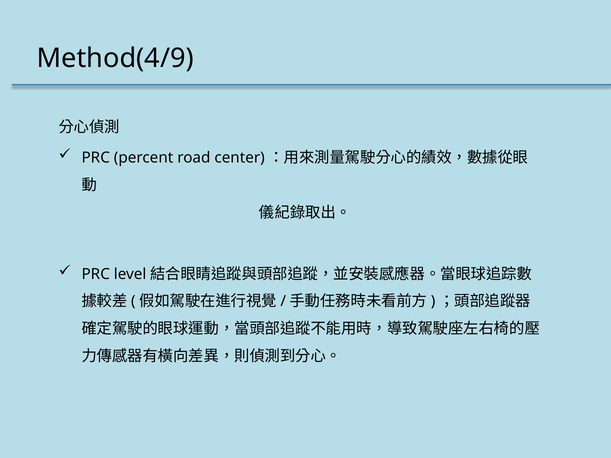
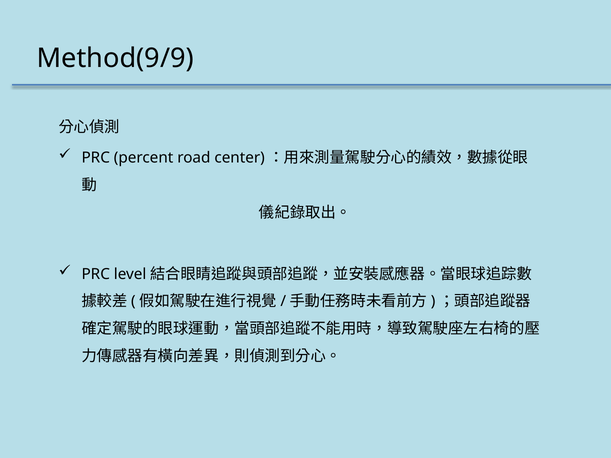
Method(4/9: Method(4/9 -> Method(9/9 (115, 58)
